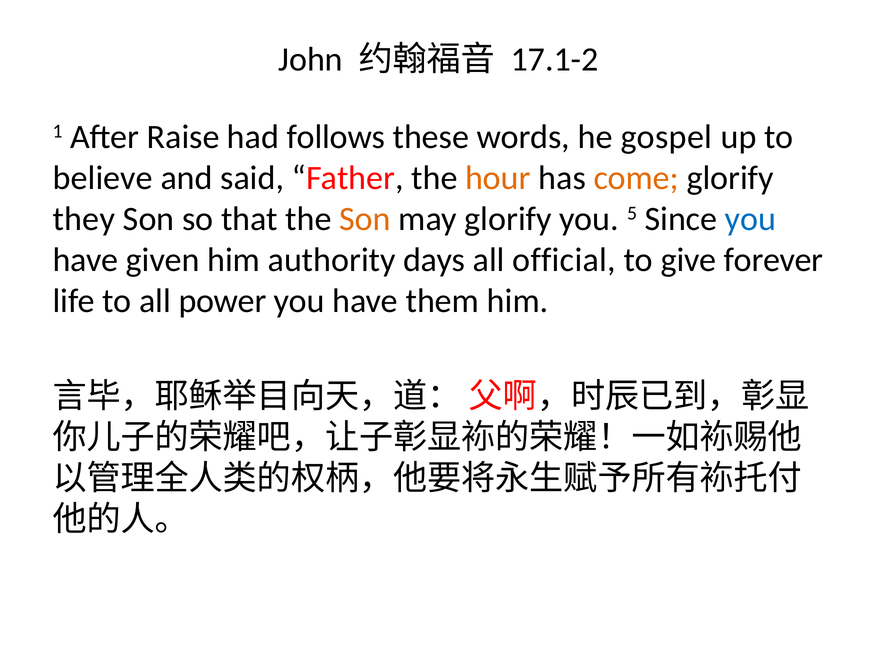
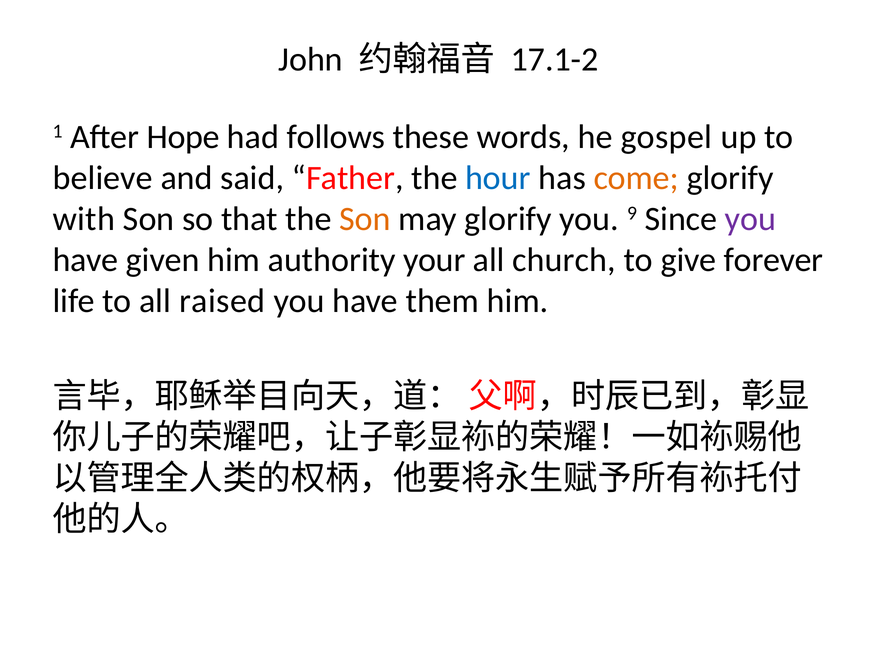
Raise: Raise -> Hope (183, 137)
hour colour: orange -> blue (498, 178)
they: they -> with (84, 219)
5: 5 -> 9 (632, 213)
you colour: blue -> purple (750, 219)
days: days -> your (434, 260)
official: official -> church (564, 260)
power: power -> raised (222, 301)
